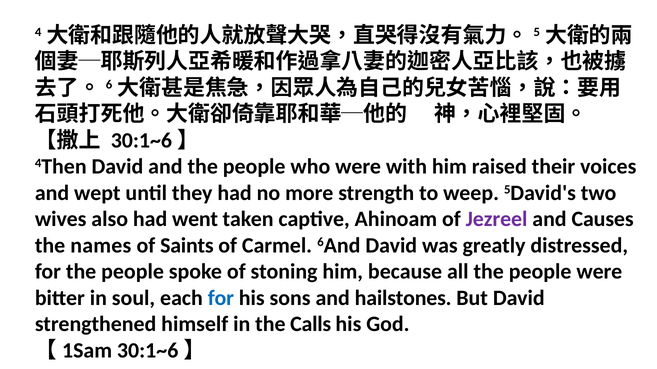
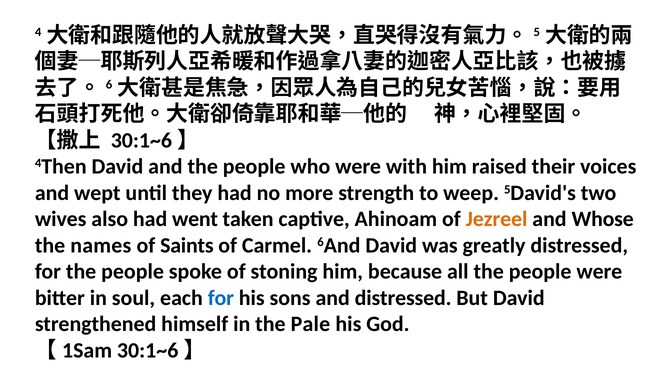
Jezreel colour: purple -> orange (497, 219)
Causes: Causes -> Whose (603, 219)
and hailstones: hailstones -> distressed (403, 298)
Calls: Calls -> Pale (310, 325)
